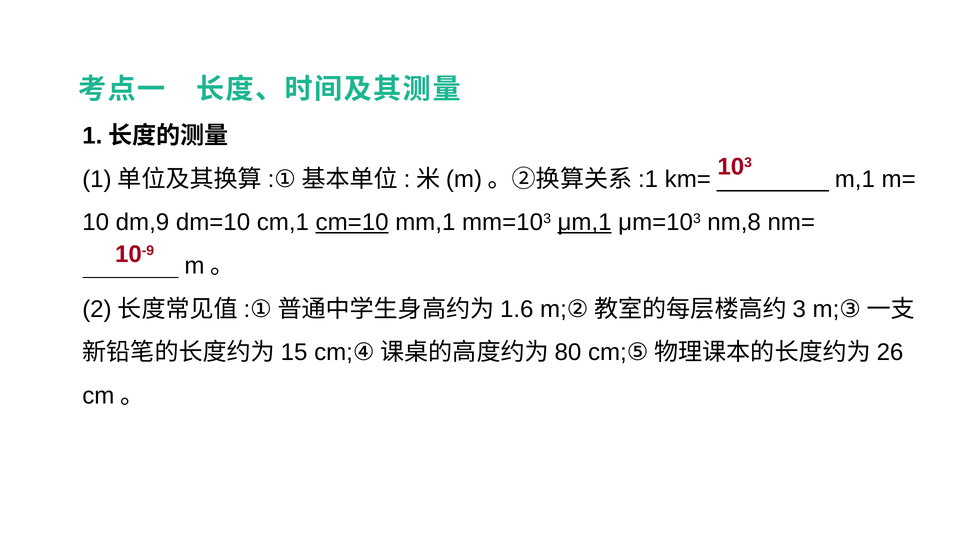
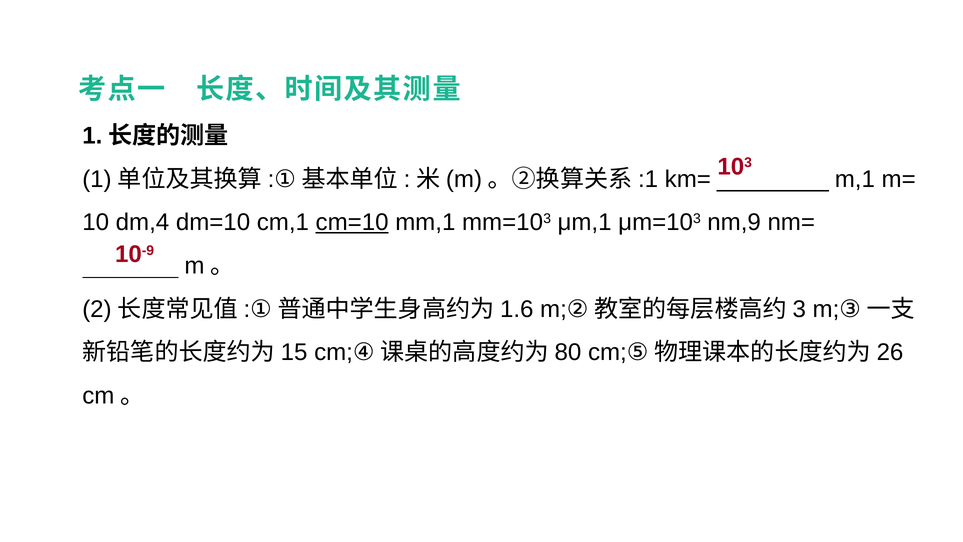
dm,9: dm,9 -> dm,4 (142, 222)
μm,1 underline: present -> none (585, 222)
nm,8: nm,8 -> nm,9 (734, 222)
